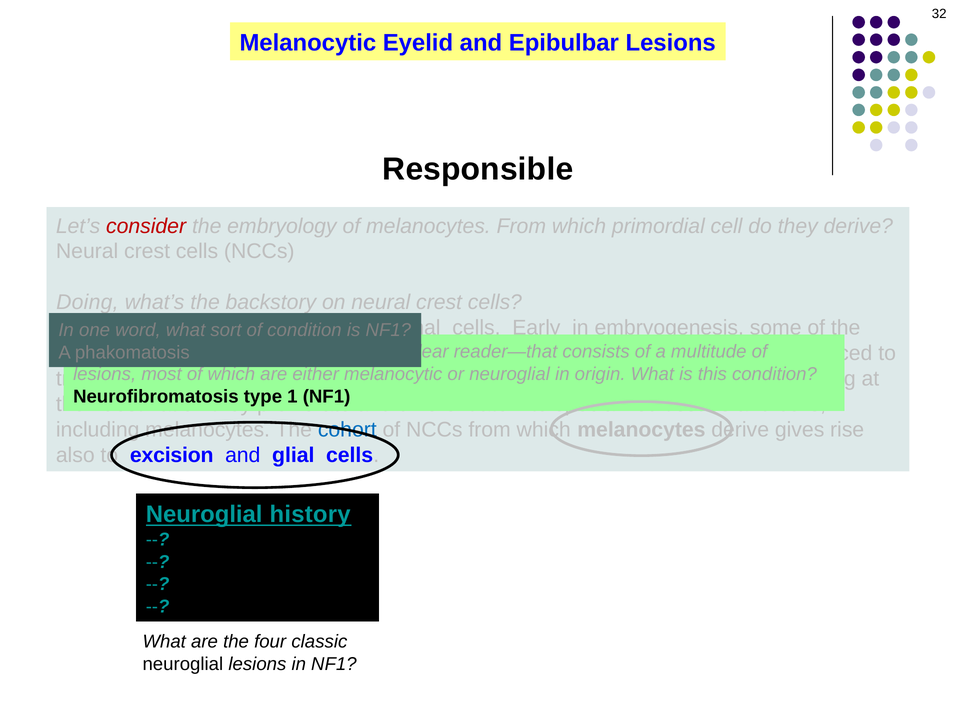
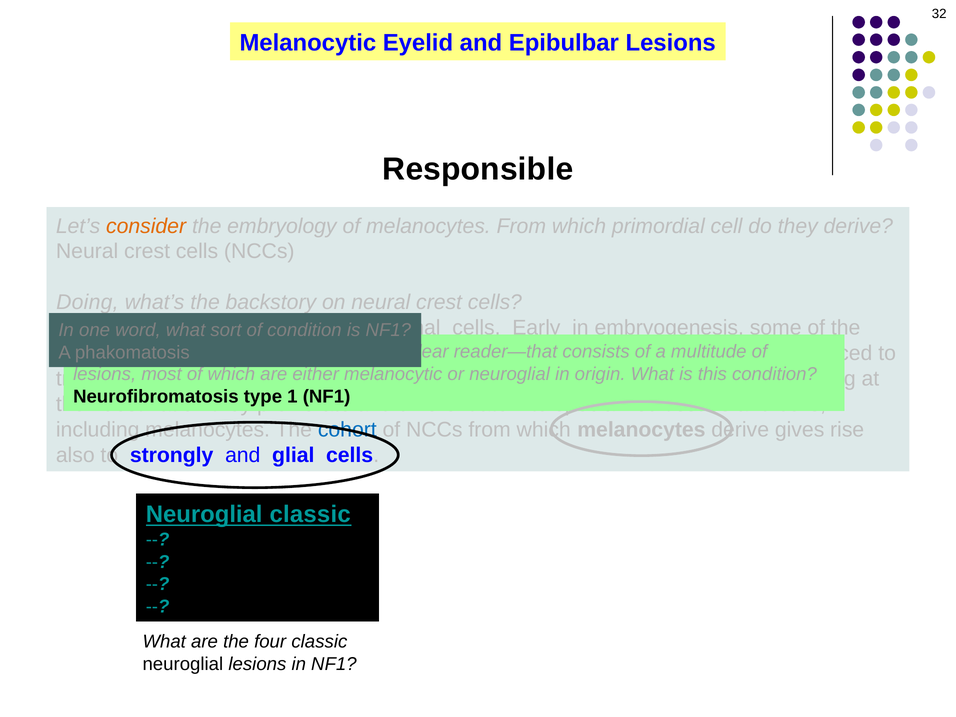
consider colour: red -> orange (146, 226)
excision: excision -> strongly (172, 455)
Neuroglial history: history -> classic (310, 515)
